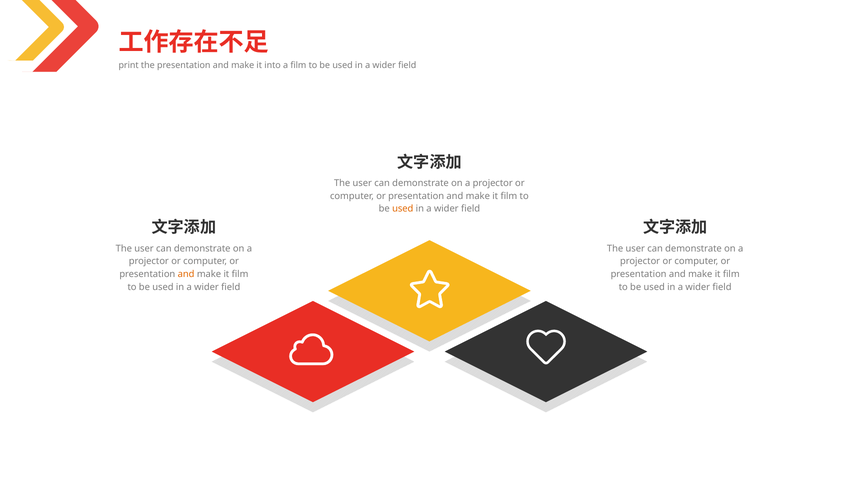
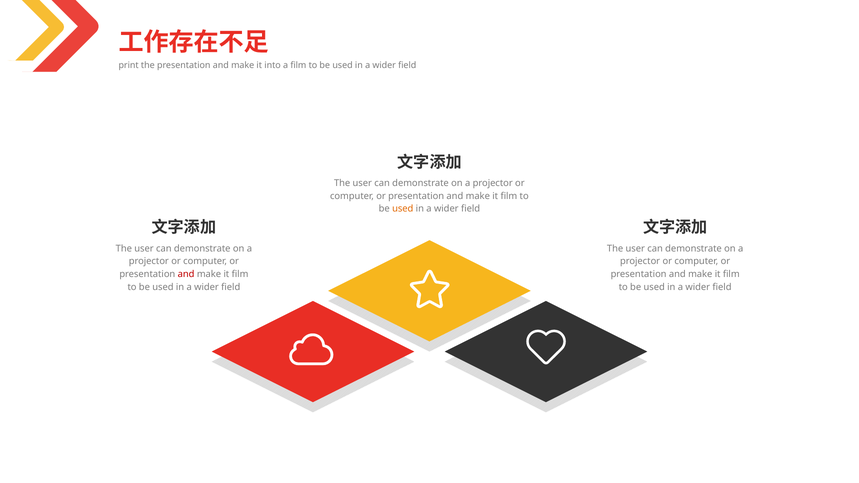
and colour: orange -> red (186, 274)
